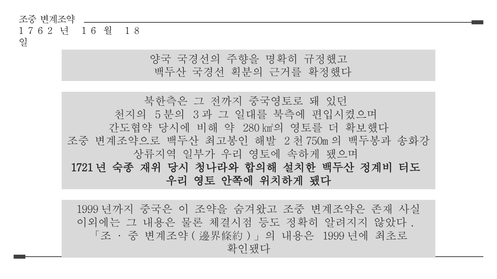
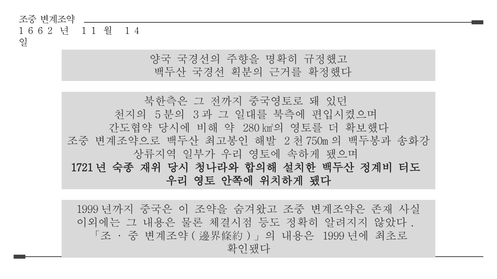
1 7: 7 -> 6 (31, 31)
1 6: 6 -> 1 (93, 31)
8: 8 -> 4 (137, 31)
